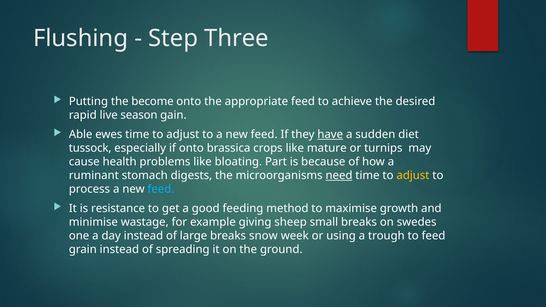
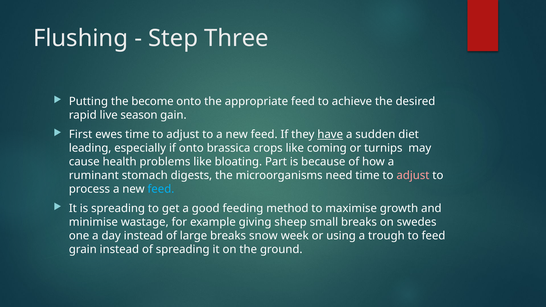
Able: Able -> First (81, 135)
tussock: tussock -> leading (90, 148)
mature: mature -> coming (327, 148)
need underline: present -> none (339, 176)
adjust colour: yellow -> pink (413, 176)
is resistance: resistance -> spreading (118, 209)
